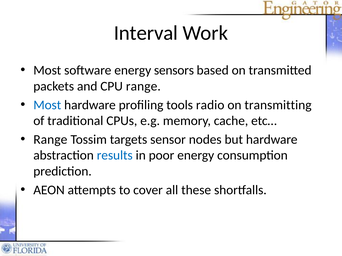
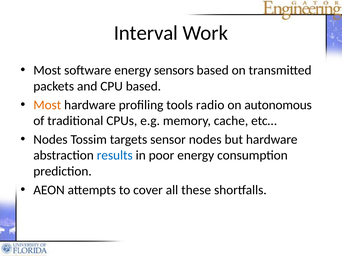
CPU range: range -> based (143, 86)
Most colour: blue -> orange (47, 105)
transmitting: transmitting -> autonomous (278, 105)
Range: Range -> Nodes (50, 140)
